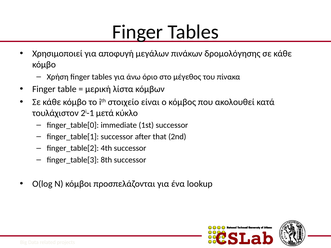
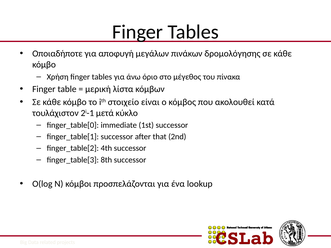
Χρησιμοποιεί: Χρησιμοποιεί -> Οποιαδήποτε (57, 54)
